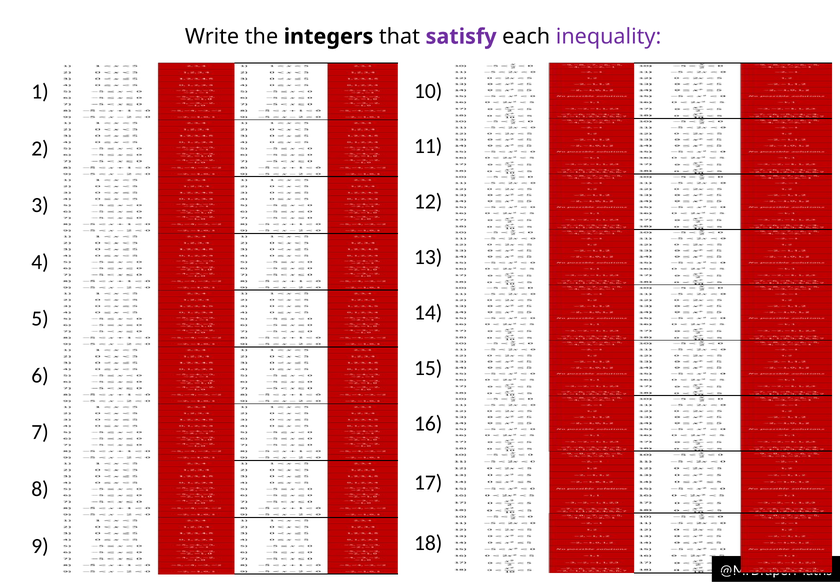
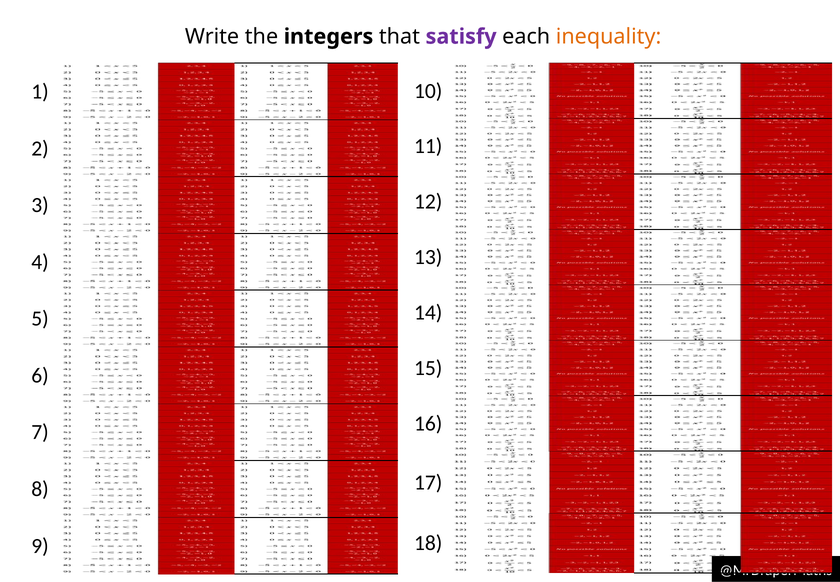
inequality colour: purple -> orange (609, 37)
